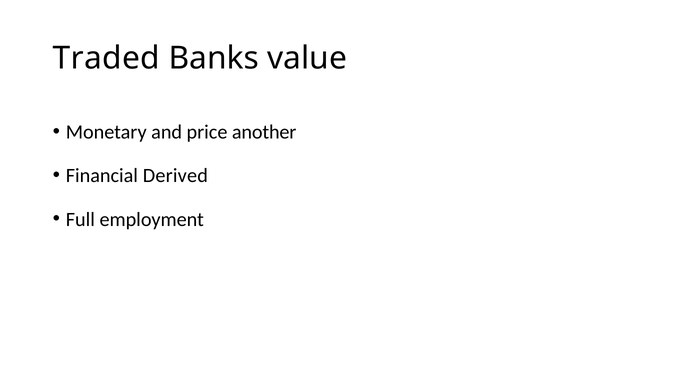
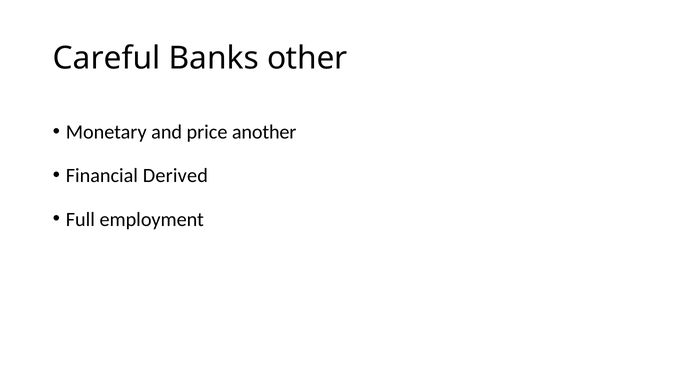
Traded: Traded -> Careful (107, 58)
value: value -> other (307, 58)
